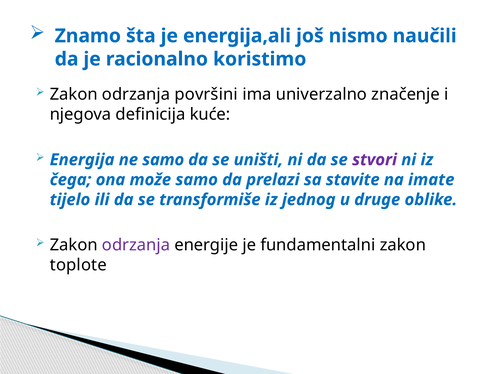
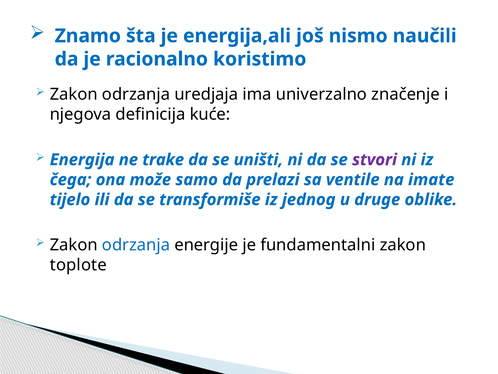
površini: površini -> uredjaja (206, 94)
ne samo: samo -> trake (163, 160)
stavite: stavite -> ventile (353, 179)
odrzanja colour: purple -> blue (136, 245)
